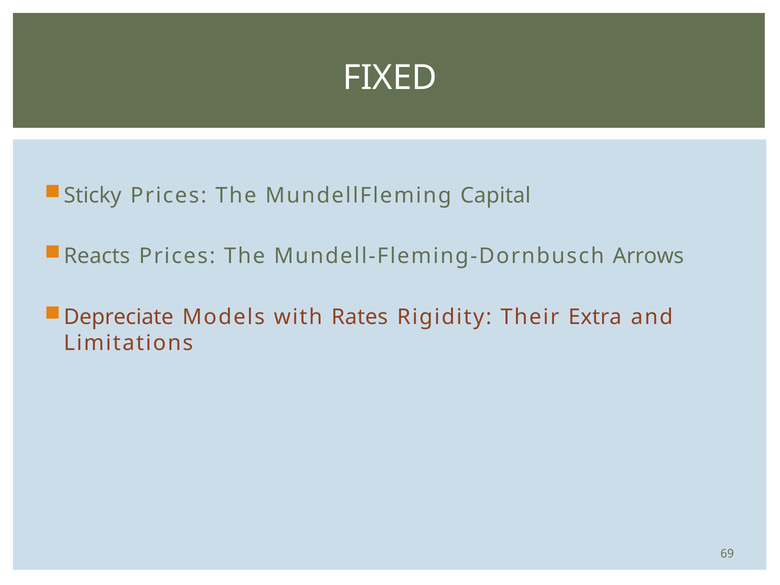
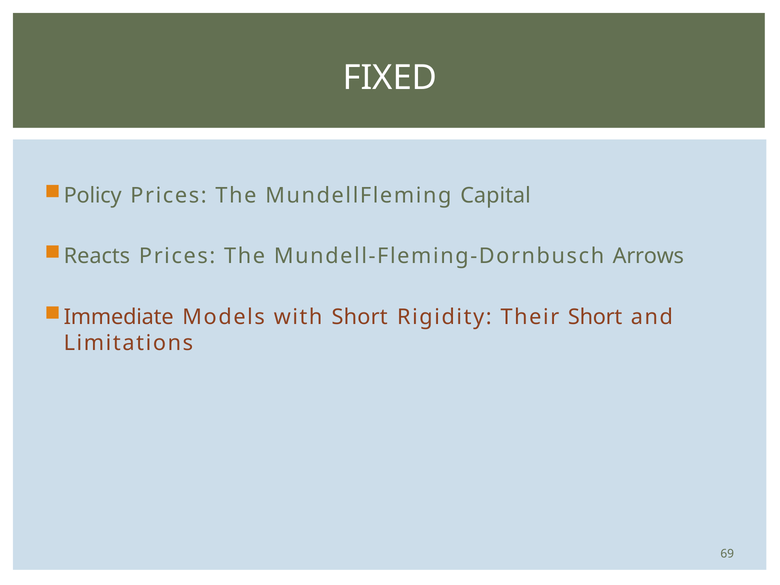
Sticky: Sticky -> Policy (93, 195)
Depreciate: Depreciate -> Immediate (119, 317)
with Rates: Rates -> Short (360, 317)
Their Extra: Extra -> Short (595, 317)
